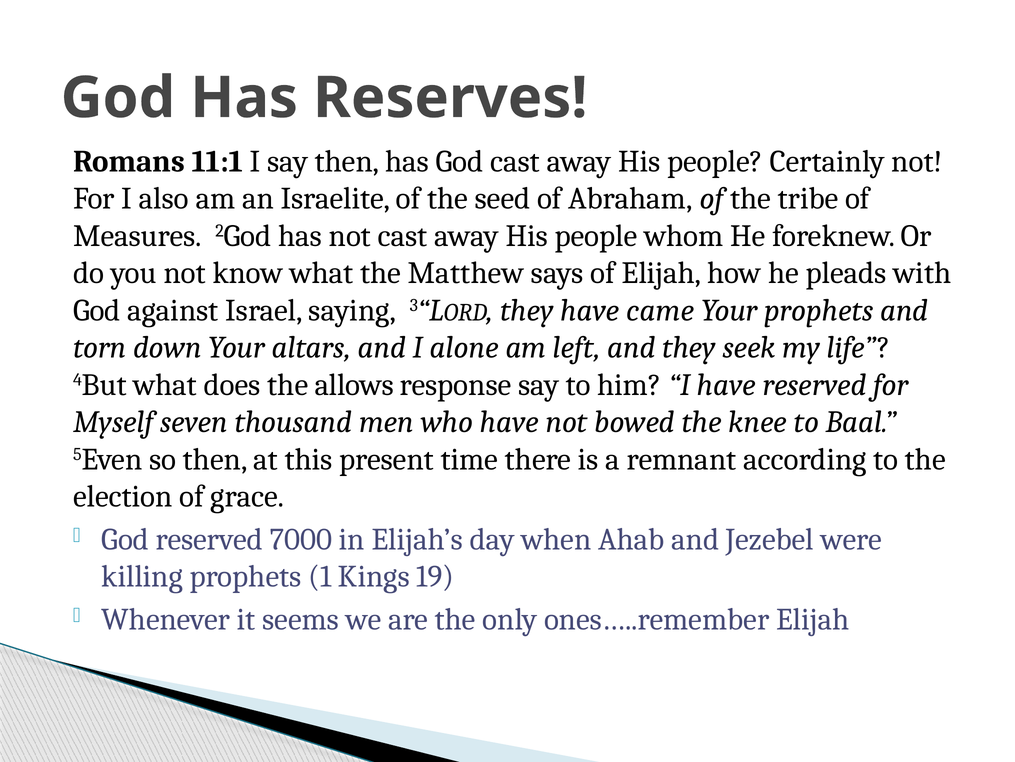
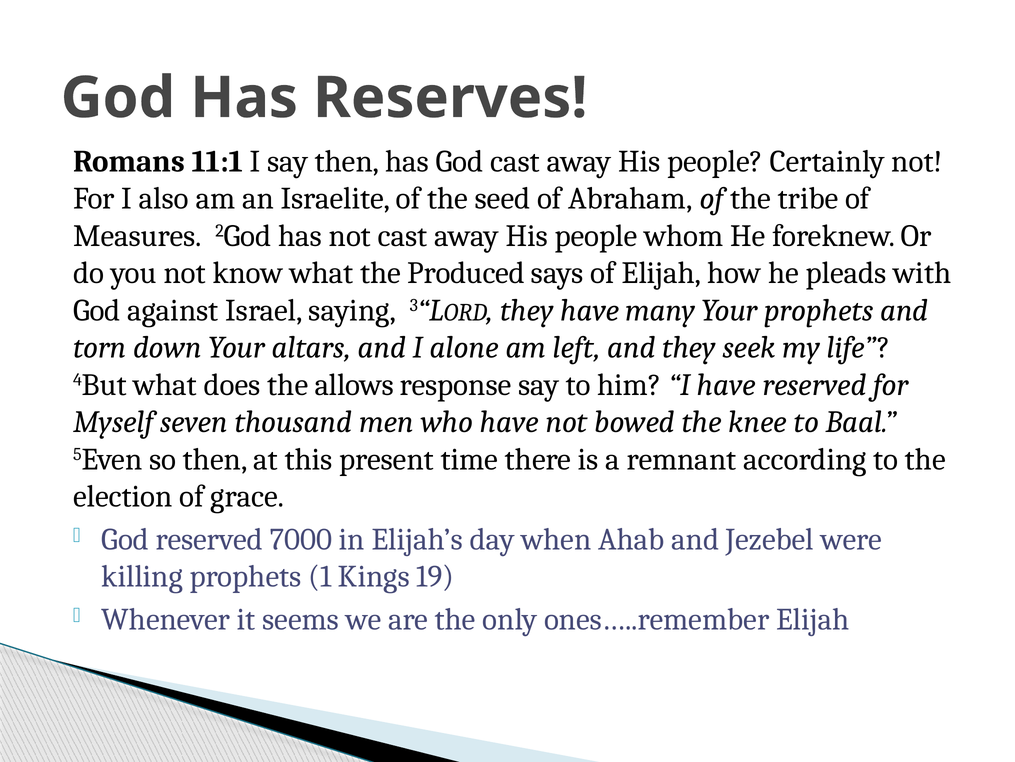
Matthew: Matthew -> Produced (466, 273)
came: came -> many (660, 310)
